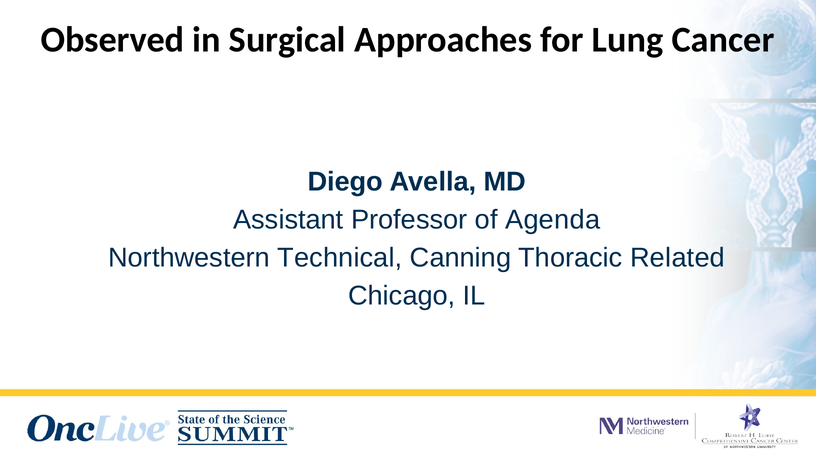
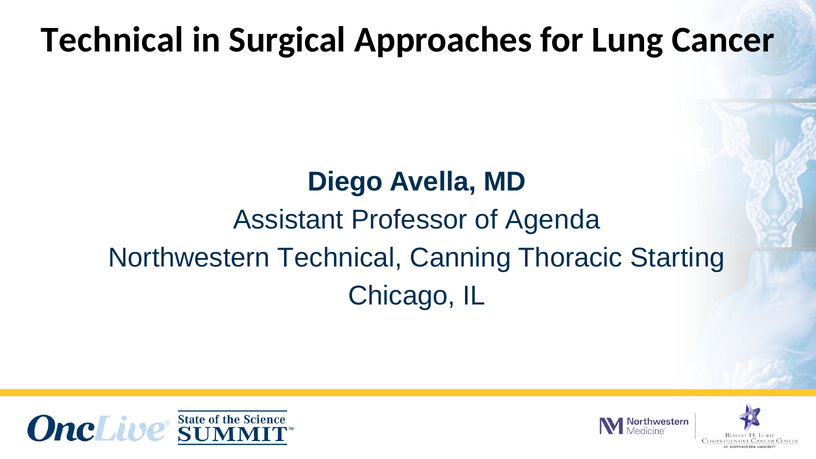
Observed: Observed -> Technical (112, 40)
Related: Related -> Starting (678, 258)
